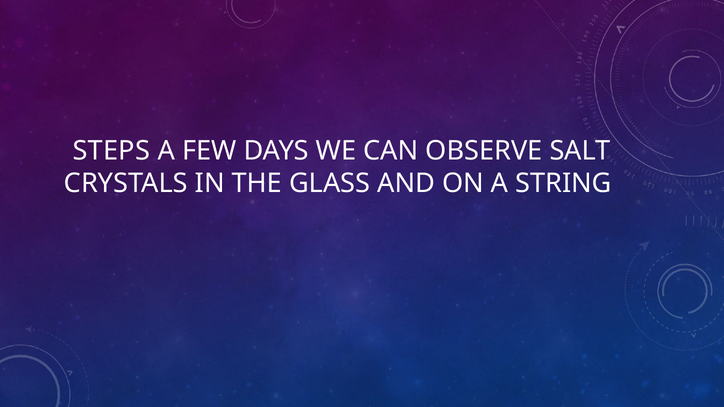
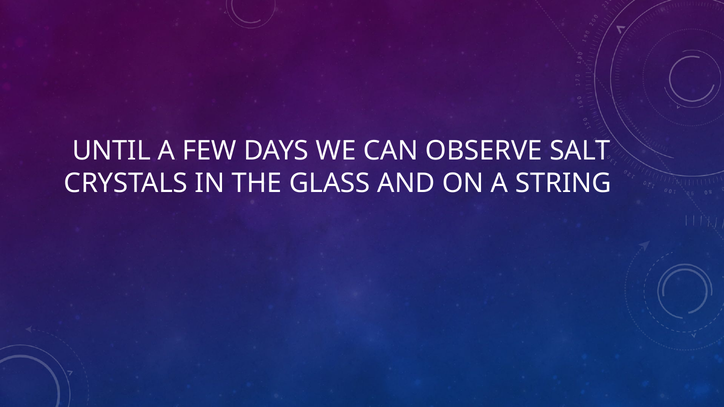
STEPS: STEPS -> UNTIL (112, 151)
